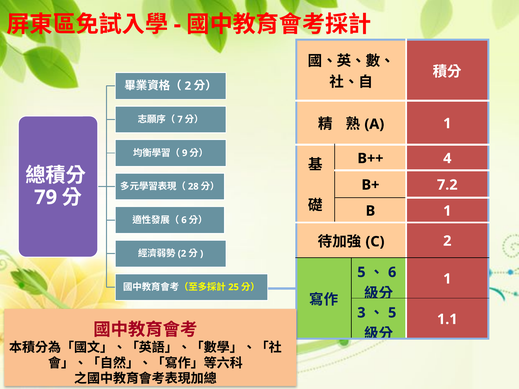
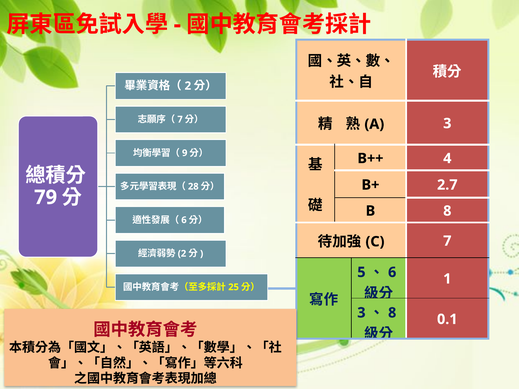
1: 1 -> 3 (447, 124)
7.2: 7.2 -> 2.7 (447, 185)
B 1: 1 -> 8 (447, 211)
2: 2 -> 7 (447, 241)
5: 5 -> 8 (392, 313)
1.1: 1.1 -> 0.1 (447, 319)
